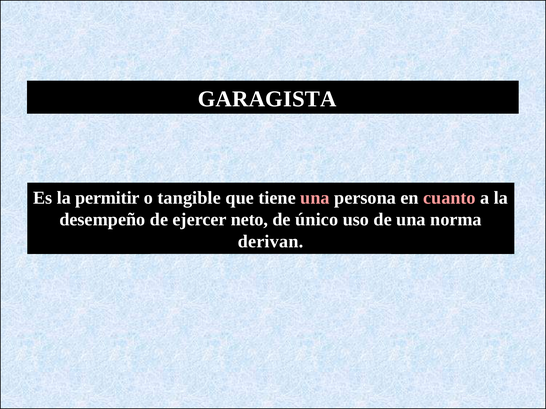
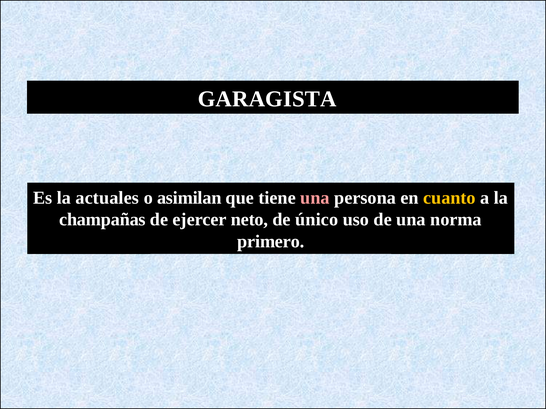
permitir: permitir -> actuales (107, 198)
tangible: tangible -> asimilan (189, 198)
cuanto colour: pink -> yellow (449, 198)
desempeño: desempeño -> champañas (102, 220)
derivan: derivan -> primero (271, 242)
